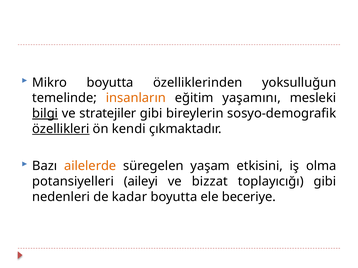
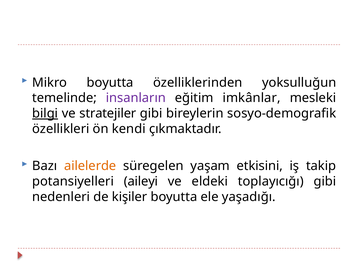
insanların colour: orange -> purple (136, 98)
yaşamını: yaşamını -> imkânlar (252, 98)
özellikleri underline: present -> none (61, 129)
olma: olma -> takip (321, 166)
bizzat: bizzat -> eldeki (210, 182)
kadar: kadar -> kişiler (130, 197)
beceriye: beceriye -> yaşadığı (249, 197)
